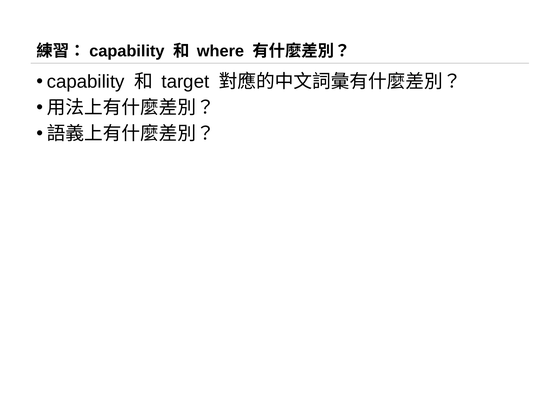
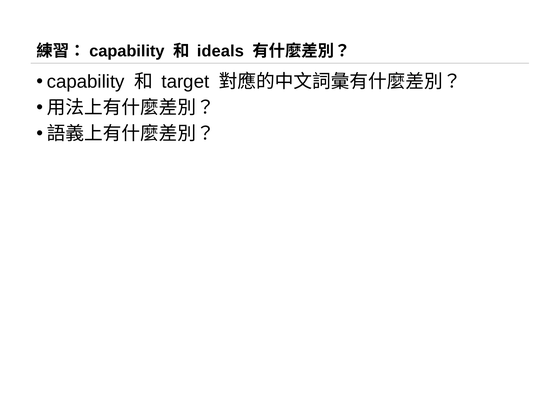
where: where -> ideals (220, 51)
